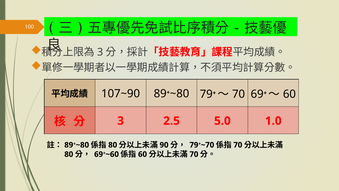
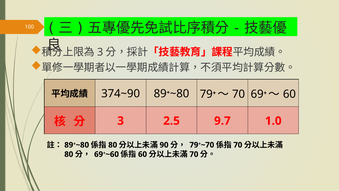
107~90: 107~90 -> 374~90 (121, 93)
5.0: 5.0 -> 9.7 (222, 121)
